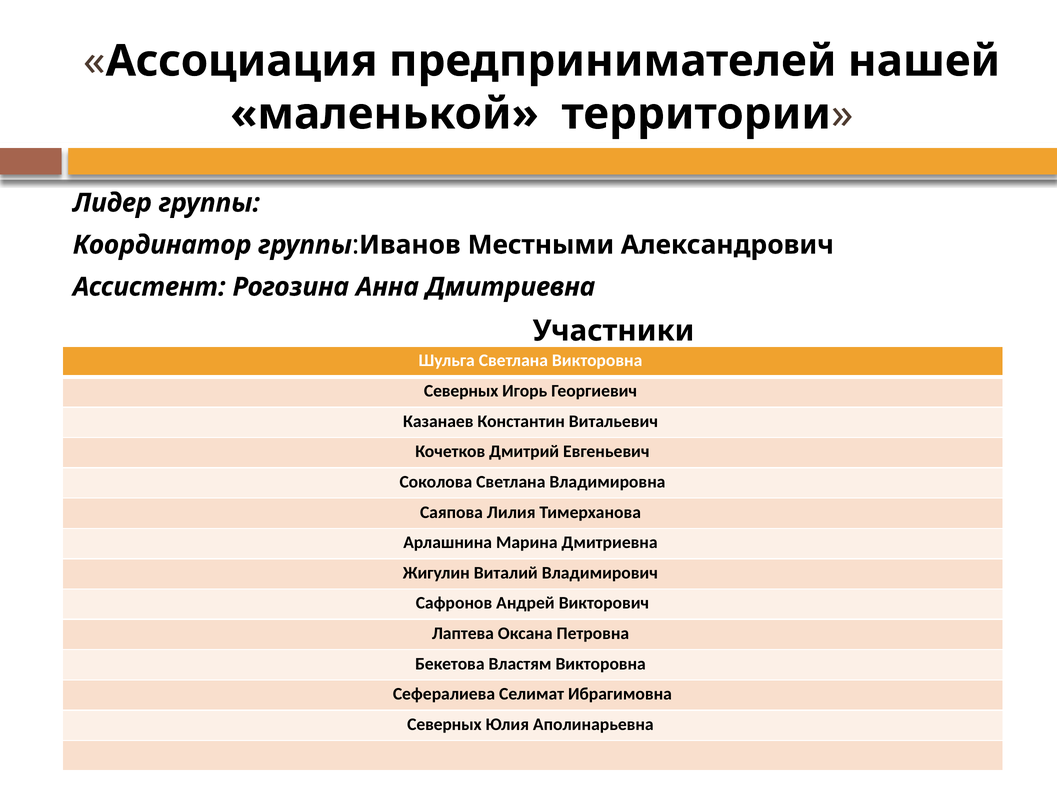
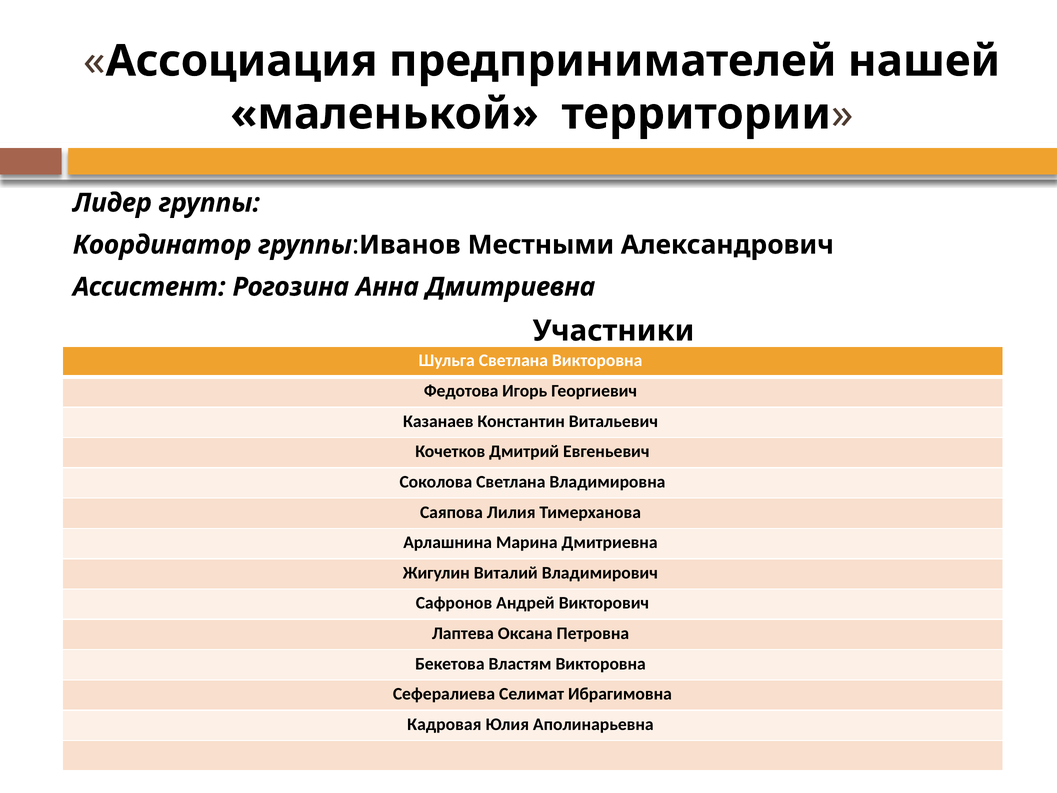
Северных: Северных -> Федотова (461, 391)
Северных: Северных -> Кадровая (444, 724)
